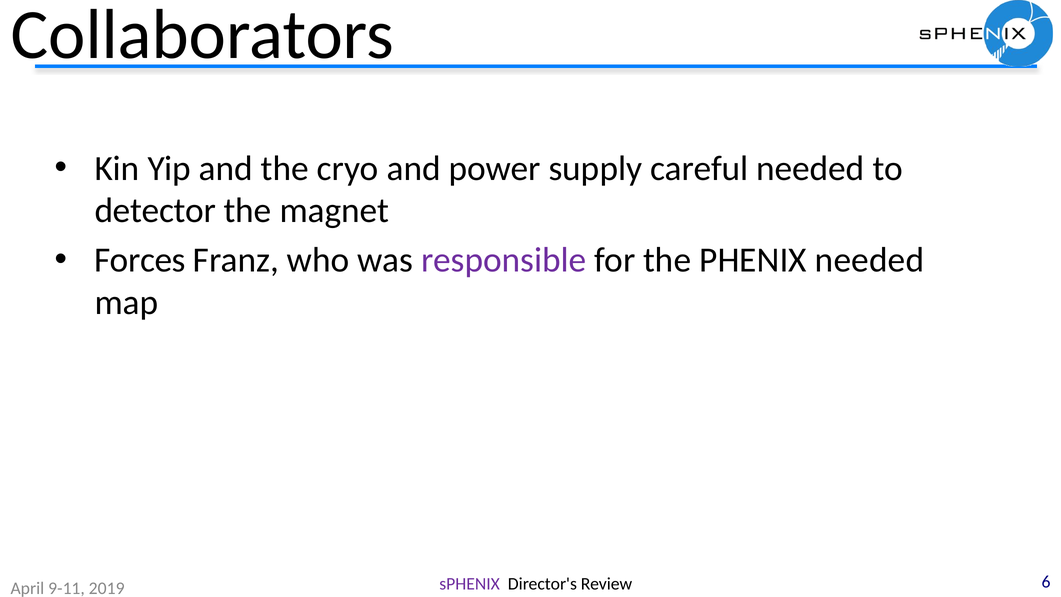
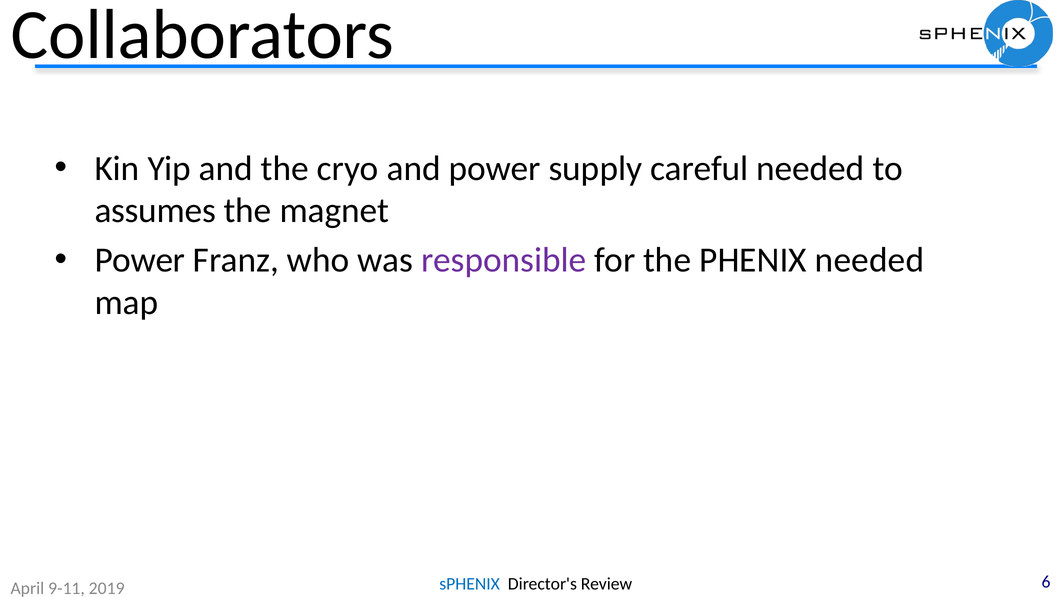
detector: detector -> assumes (155, 211)
Forces: Forces -> Power (140, 260)
sPHENIX colour: purple -> blue (470, 584)
